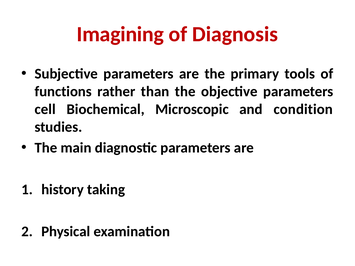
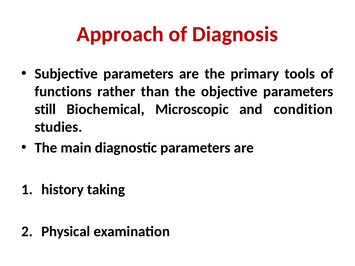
Imagining: Imagining -> Approach (120, 34)
cell: cell -> still (45, 109)
